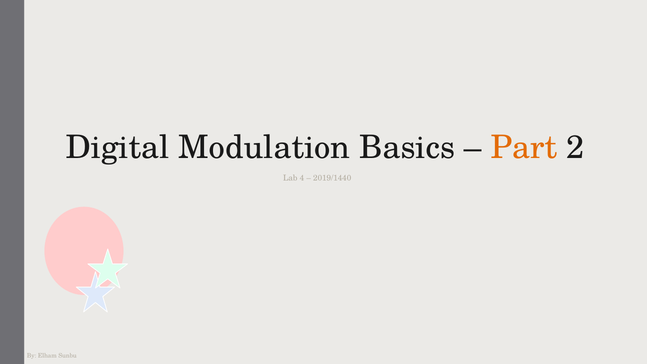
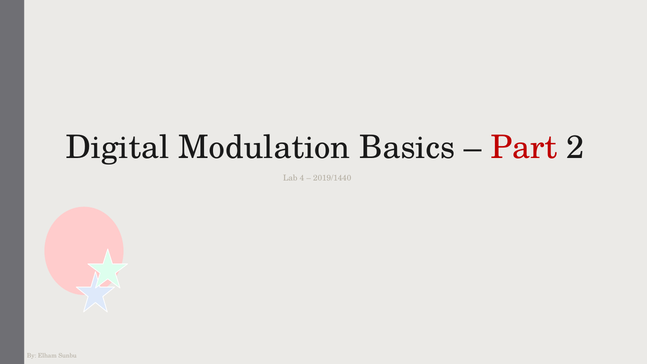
Part colour: orange -> red (524, 147)
